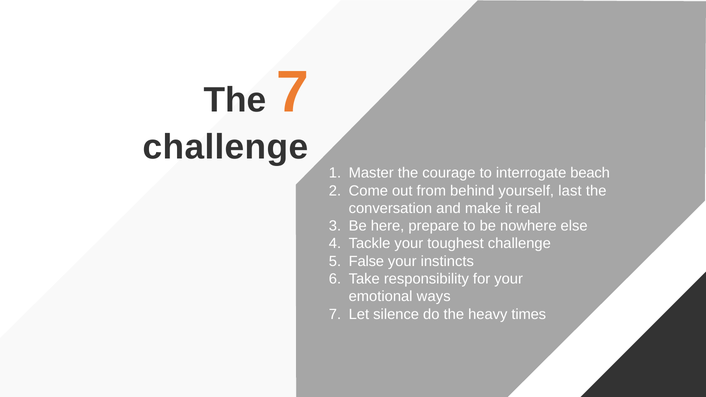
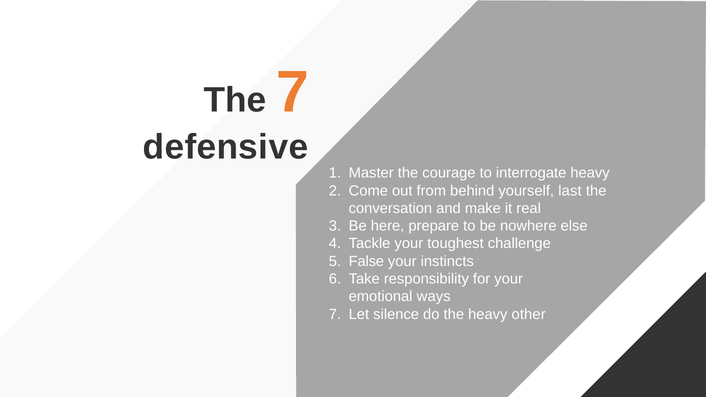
challenge: challenge -> defensive (225, 147)
interrogate beach: beach -> heavy (590, 173)
times: times -> other (529, 314)
